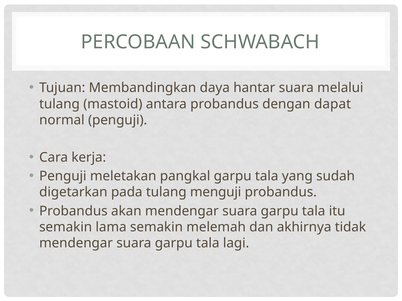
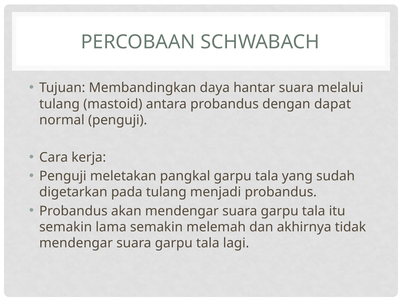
menguji: menguji -> menjadi (216, 193)
